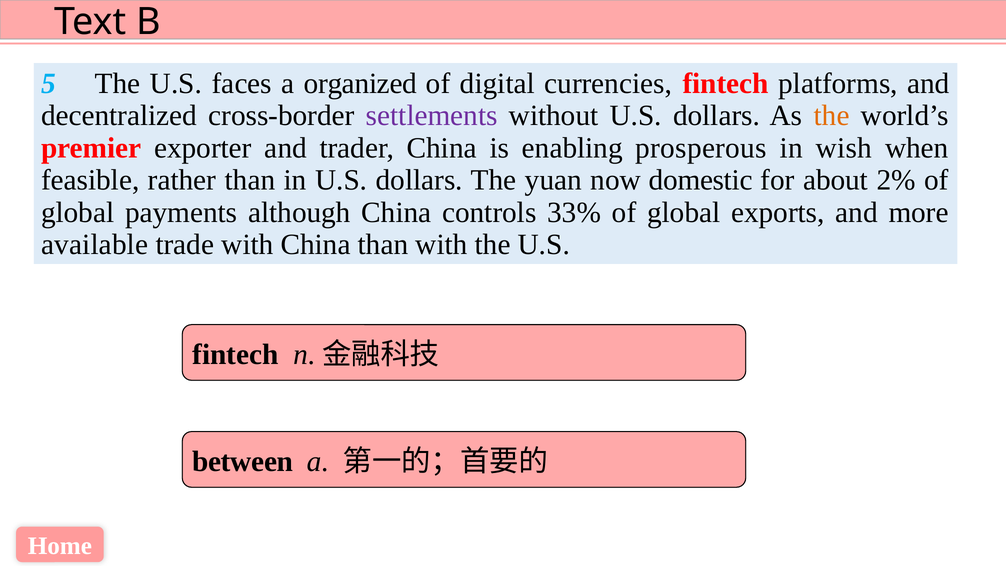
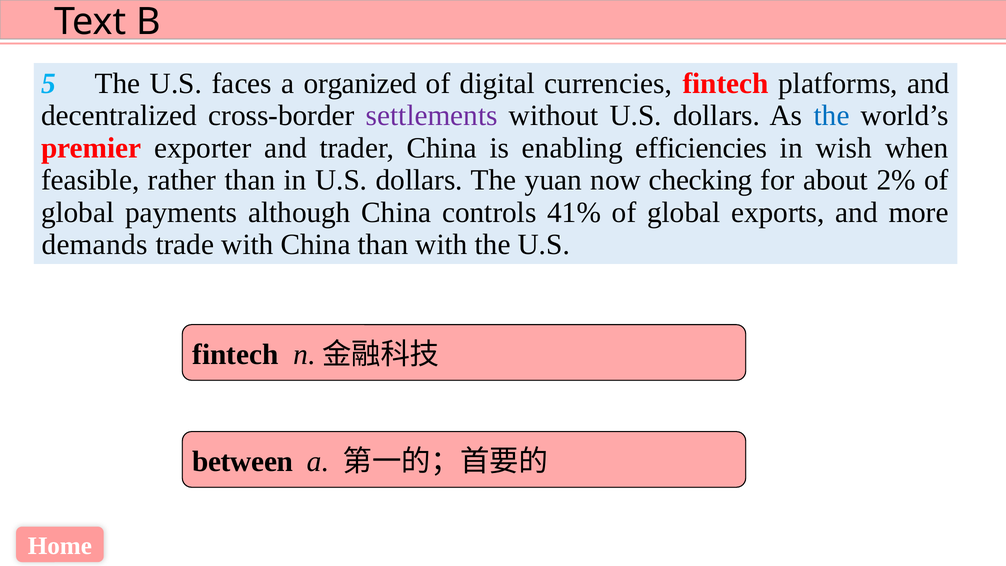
the colour: orange -> blue (832, 116)
prosperous: prosperous -> efficiencies (701, 148)
domestic: domestic -> checking (701, 180)
33%: 33% -> 41% (574, 212)
available: available -> demands (95, 244)
